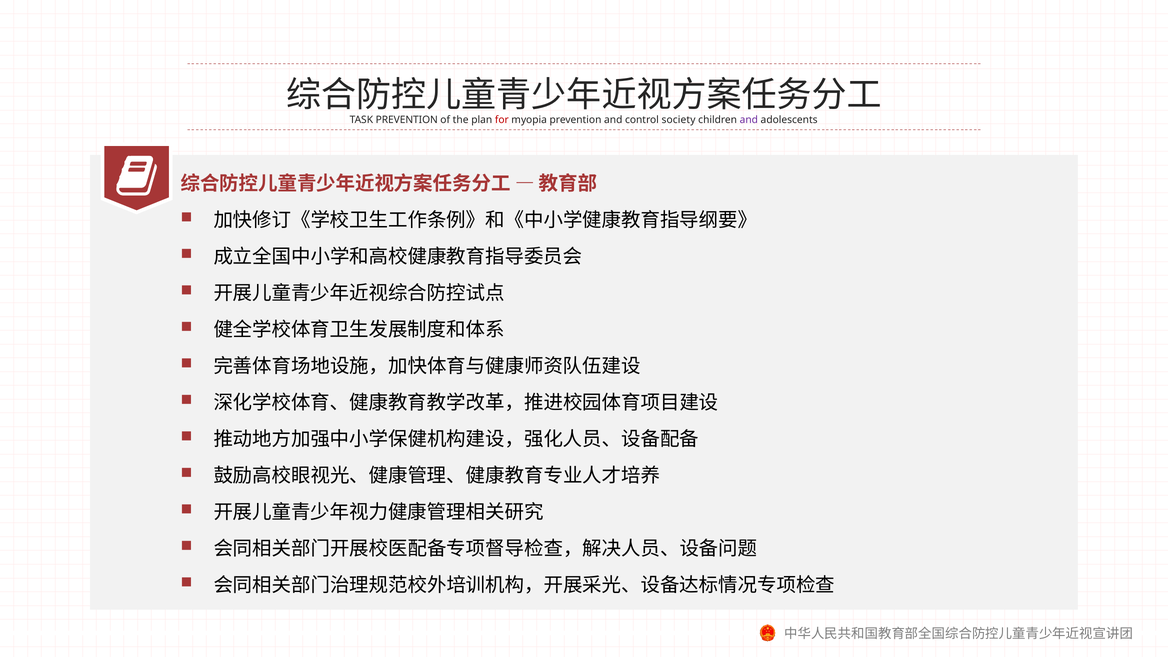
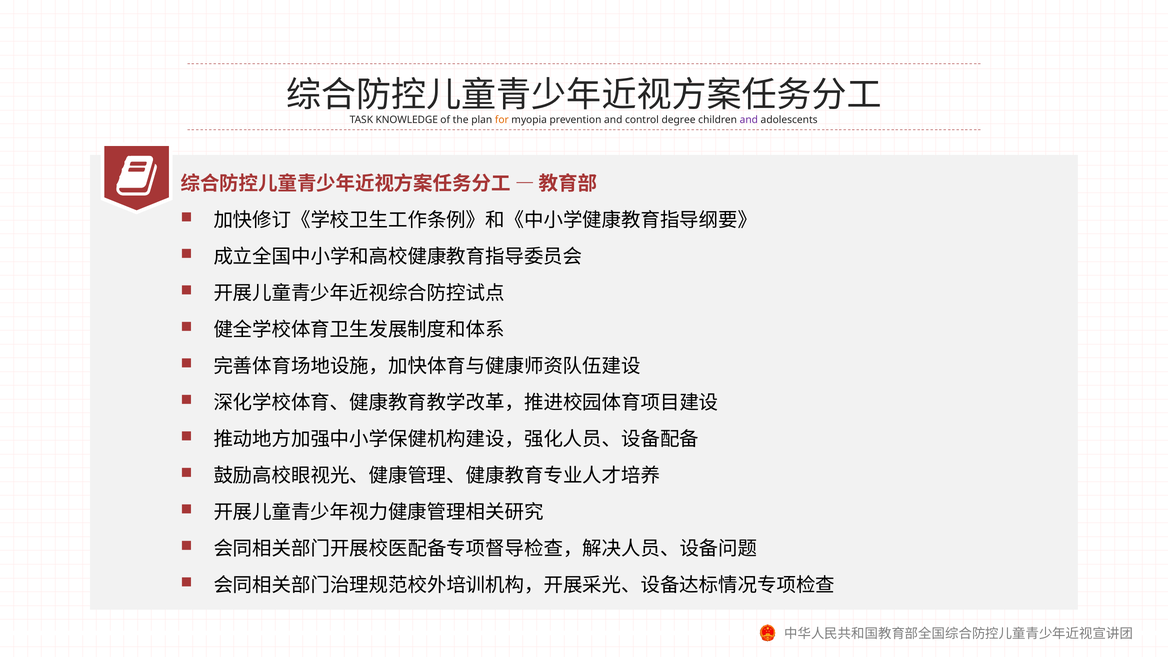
TASK PREVENTION: PREVENTION -> KNOWLEDGE (407, 120)
for colour: red -> orange (502, 120)
society: society -> degree (679, 120)
